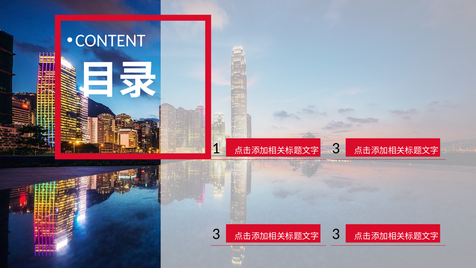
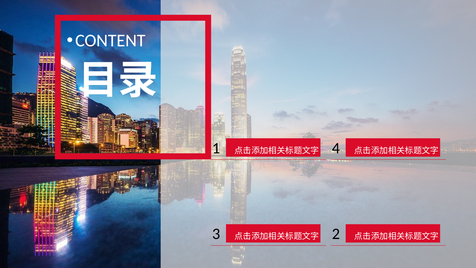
3: 3 -> 4 (336, 148)
3: 3 -> 2 (336, 234)
